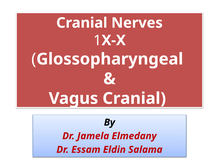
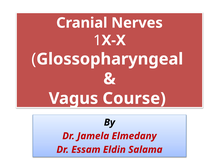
Vagus Cranial: Cranial -> Course (134, 99)
